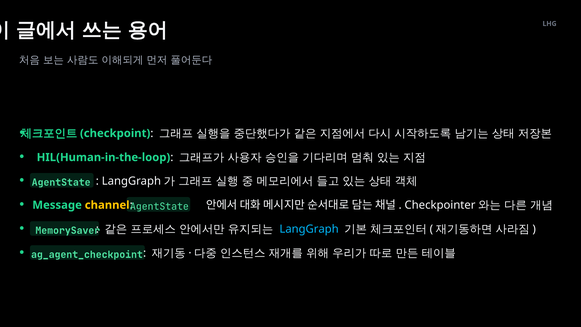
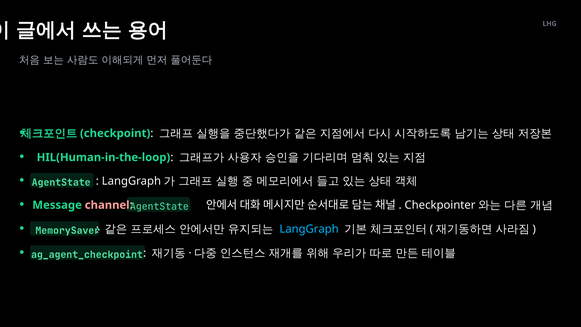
channel colour: yellow -> pink (107, 205)
